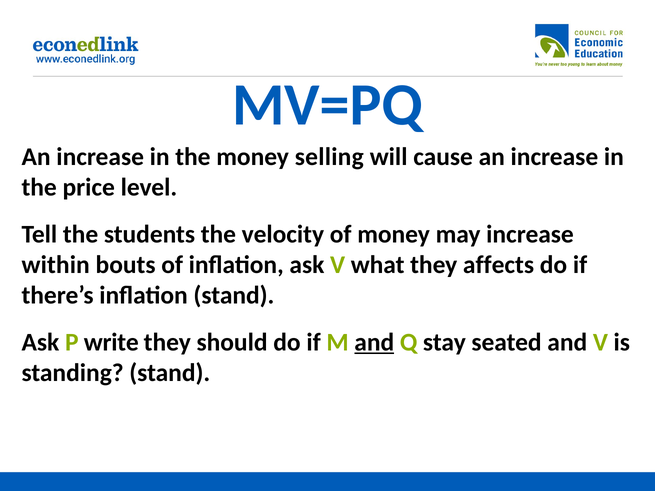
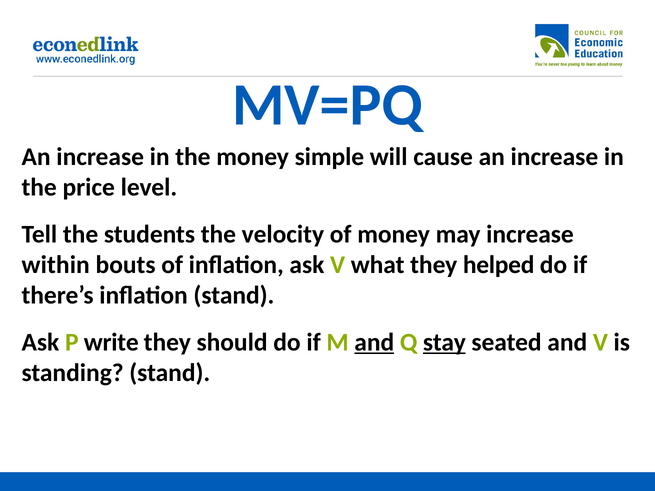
selling: selling -> simple (329, 157)
affects: affects -> helped (499, 265)
stay underline: none -> present (444, 342)
